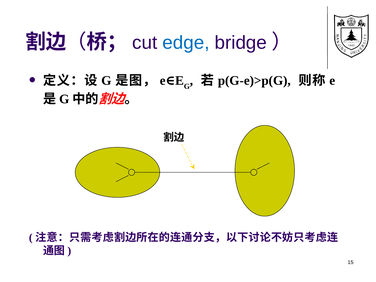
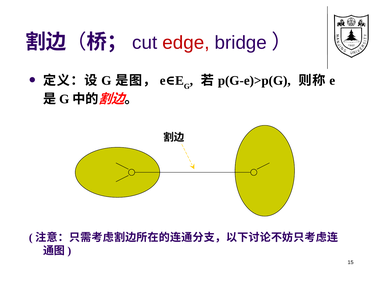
edge colour: blue -> red (186, 43)
